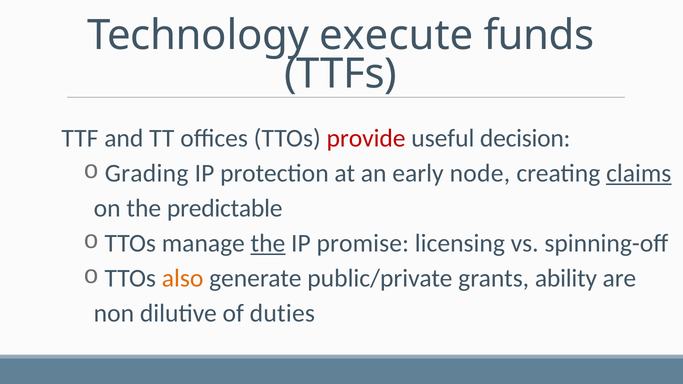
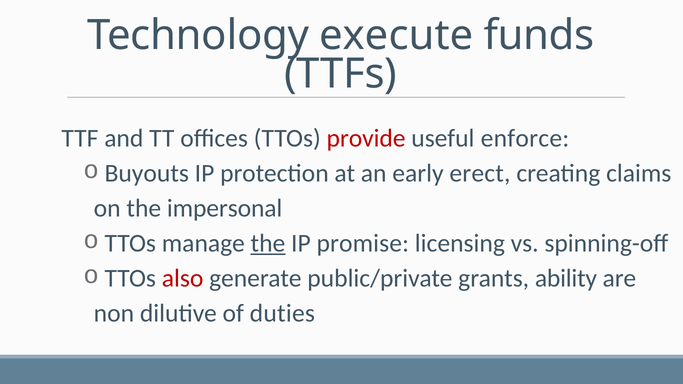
decision: decision -> enforce (525, 138)
Grading: Grading -> Buyouts (147, 173)
node: node -> erect (480, 173)
claims underline: present -> none (639, 173)
predictable: predictable -> impersonal (225, 208)
also colour: orange -> red (183, 278)
